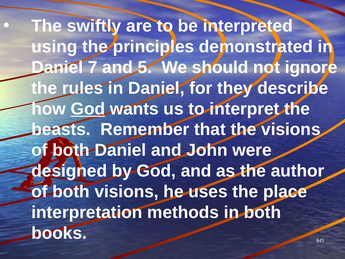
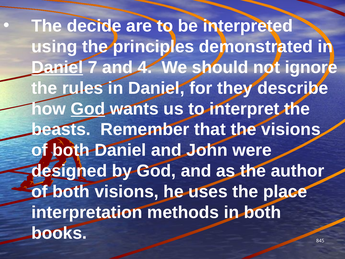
swiftly: swiftly -> decide (94, 26)
Daniel underline: none -> present (57, 67)
5: 5 -> 4 (145, 67)
